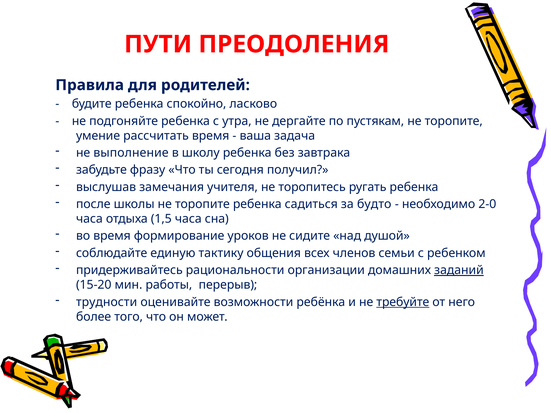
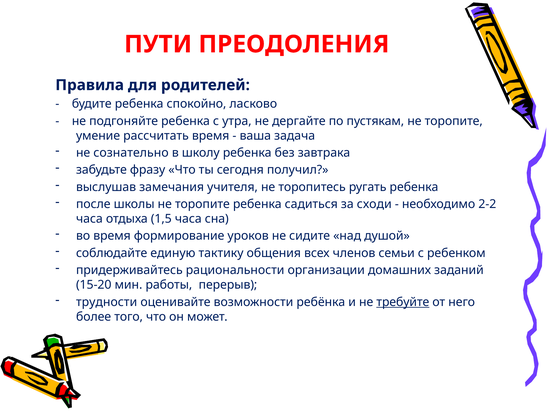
выполнение: выполнение -> сознательно (131, 153)
будто: будто -> сходи (374, 204)
2-0: 2-0 -> 2-2 (487, 204)
заданий underline: present -> none (459, 270)
